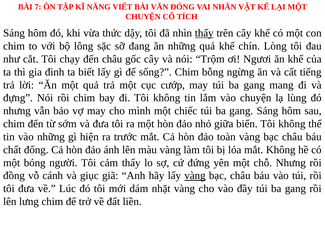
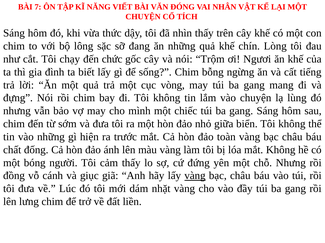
thấy underline: present -> none (204, 33)
đến châu: châu -> chức (112, 59)
cướp: cướp -> vòng (173, 85)
